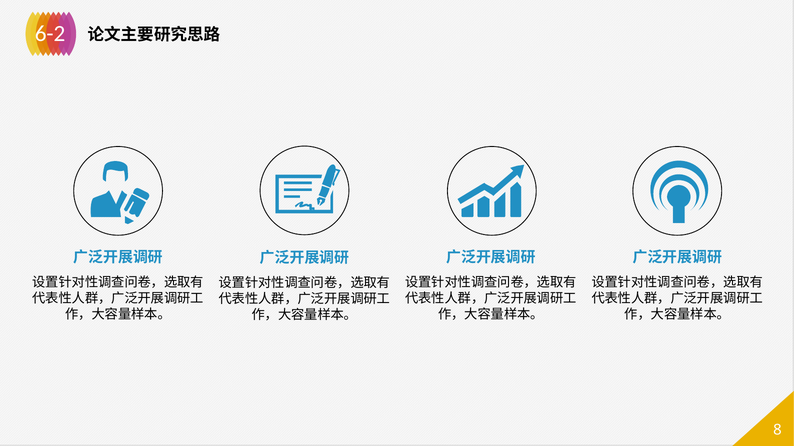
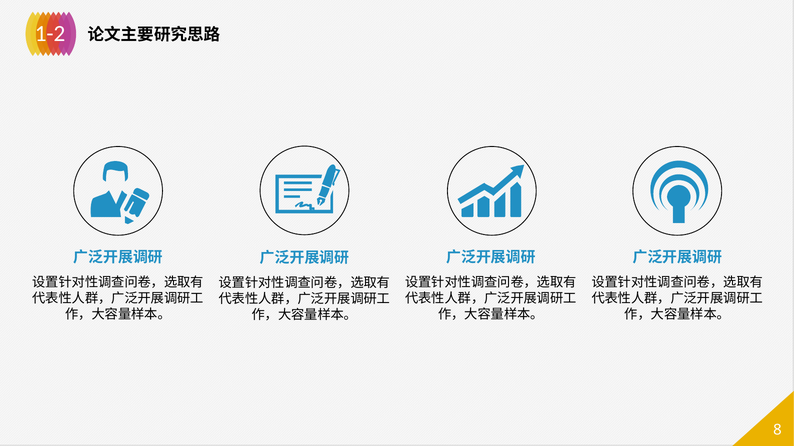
6-2: 6-2 -> 1-2 (50, 34)
